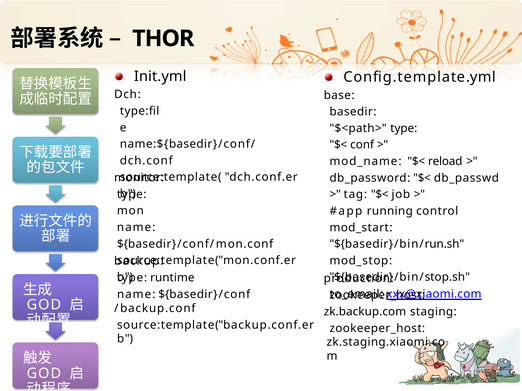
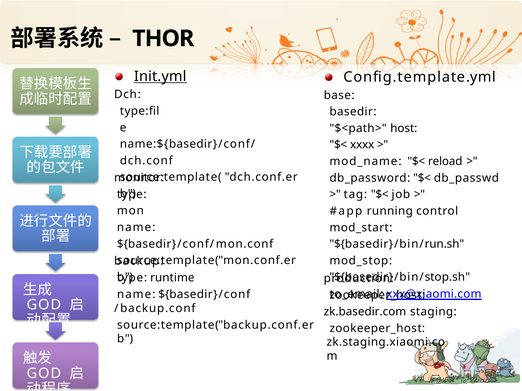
Init.yml underline: none -> present (160, 77)
$<path> type: type -> host (404, 128)
conf: conf -> xxxx (362, 145)
zk.backup.com: zk.backup.com -> zk.basedir.com (365, 312)
